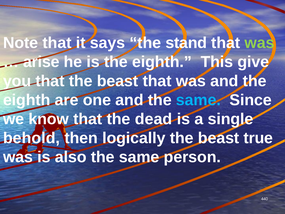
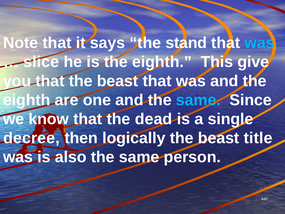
was colour: light green -> light blue (259, 43)
arise: arise -> slice (41, 62)
behold: behold -> decree (31, 138)
true: true -> title (258, 138)
